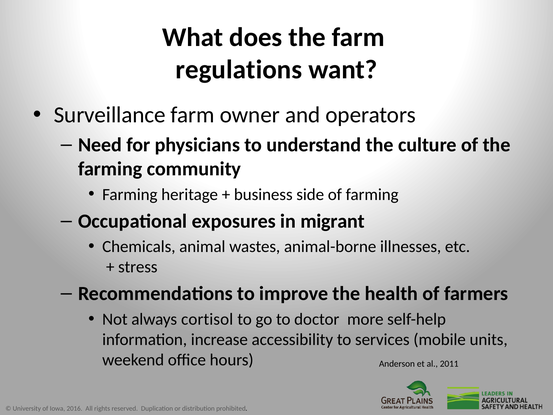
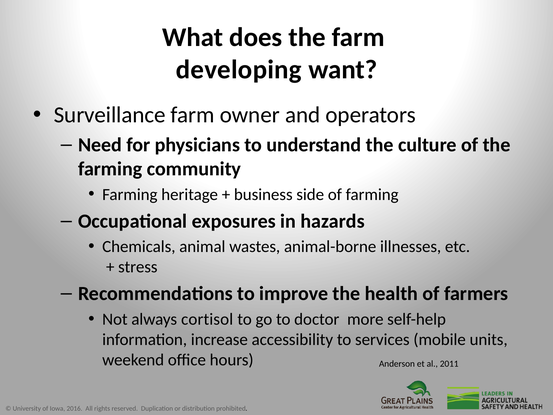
regulations: regulations -> developing (239, 70)
migrant: migrant -> hazards (333, 221)
